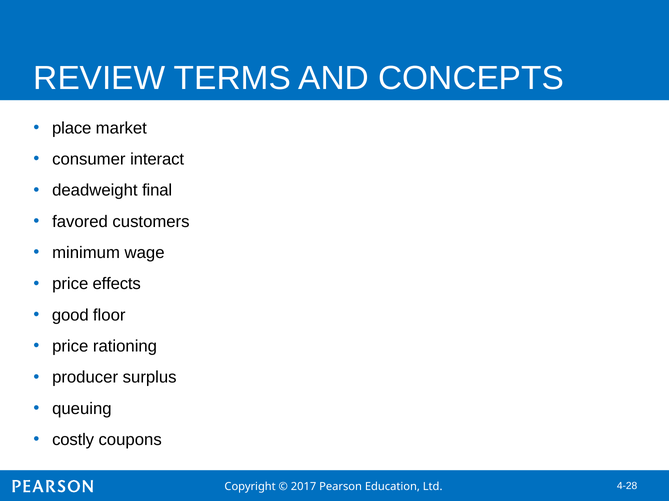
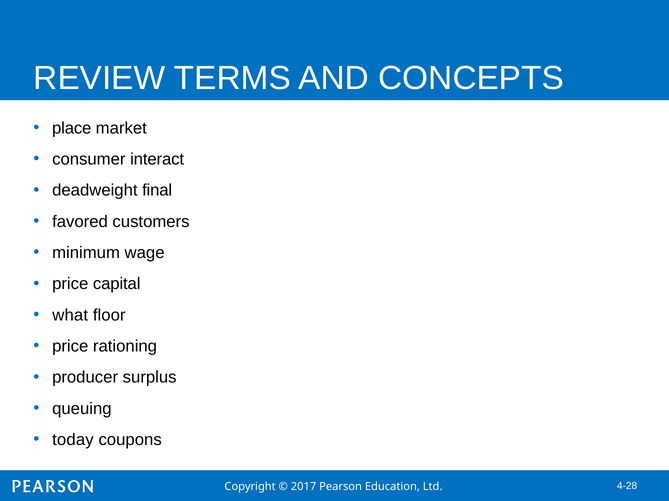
effects: effects -> capital (117, 284)
good: good -> what (70, 316)
costly: costly -> today (73, 440)
